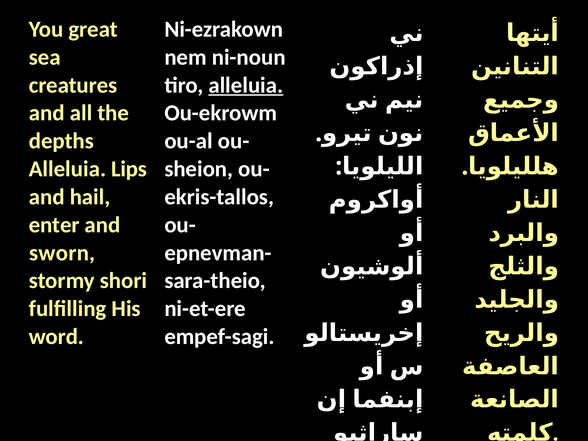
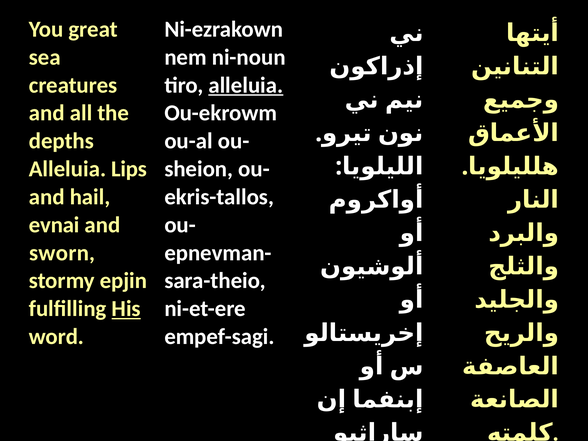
enter: enter -> evnai (54, 225)
shori: shori -> epjin (123, 281)
His underline: none -> present (126, 309)
